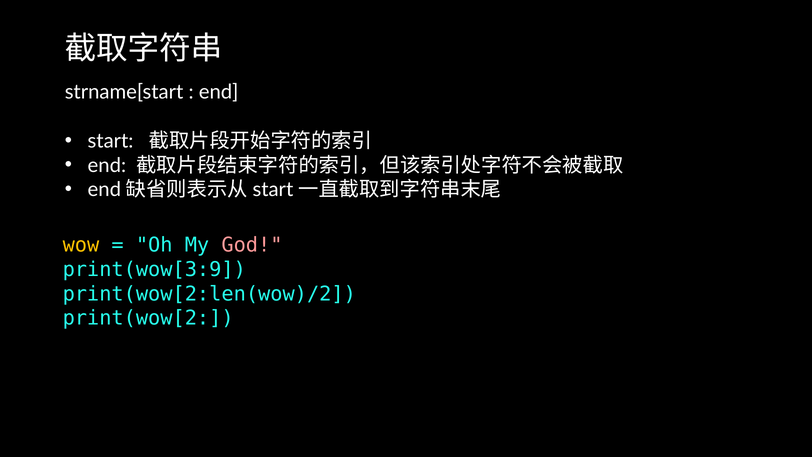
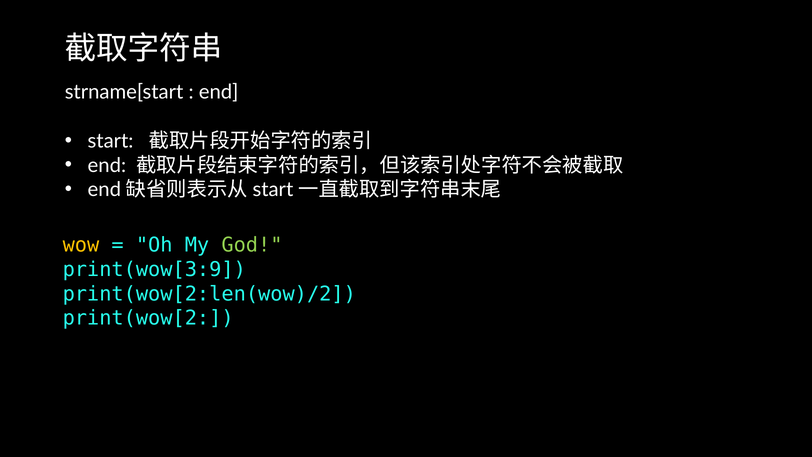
God colour: pink -> light green (252, 245)
